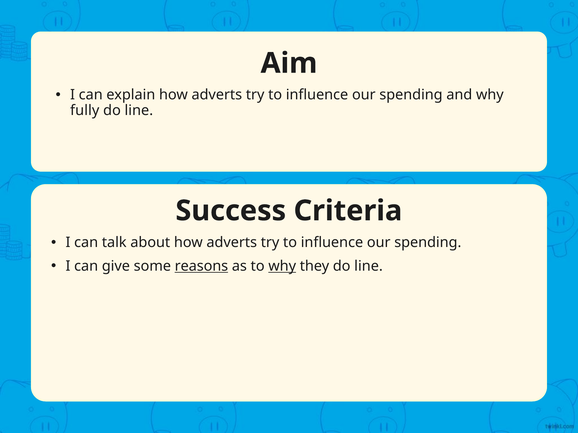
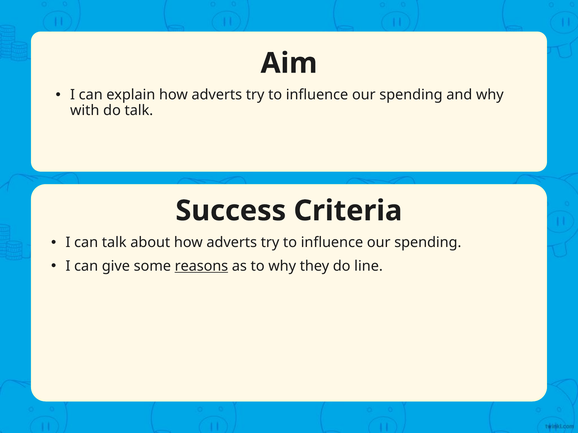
fully: fully -> with (85, 111)
line: line -> talk (139, 111)
why underline: present -> none (282, 266)
